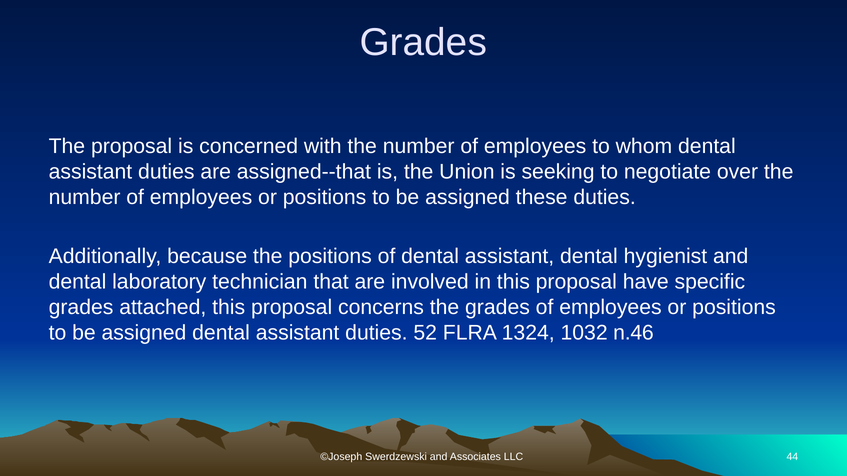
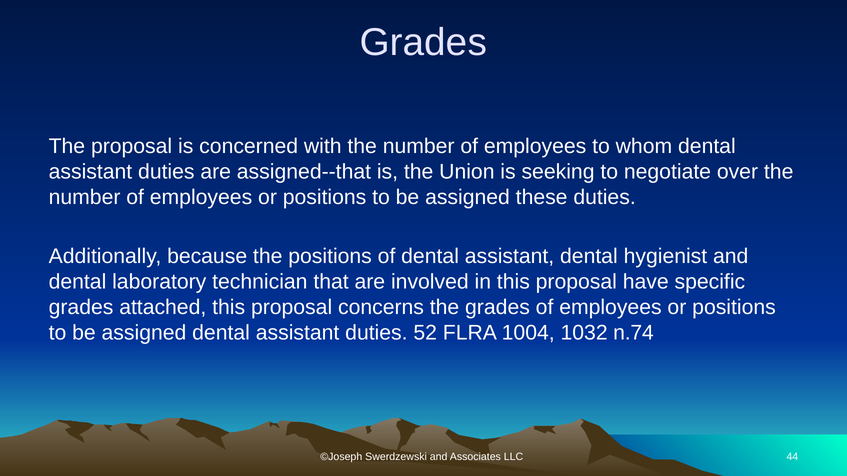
1324: 1324 -> 1004 (528, 333)
n.46: n.46 -> n.74 (633, 333)
